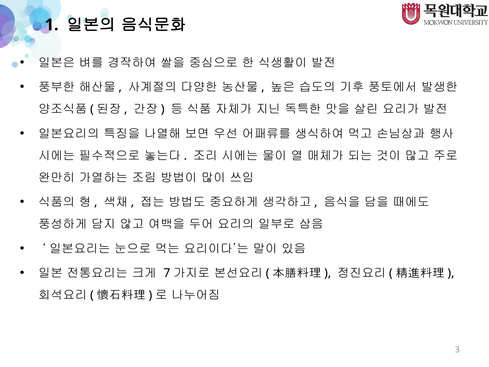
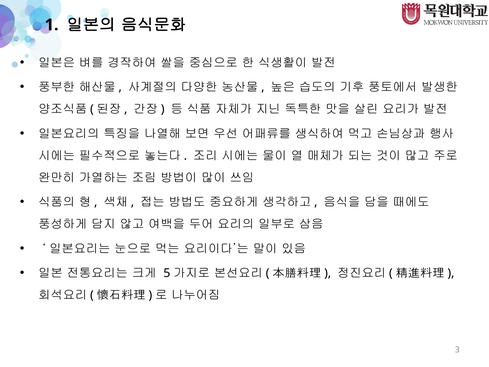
7: 7 -> 5 (167, 273)
